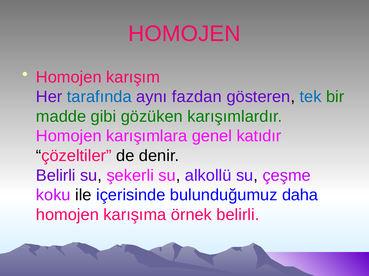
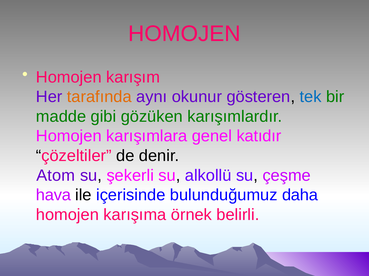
tarafında colour: blue -> orange (99, 97)
fazdan: fazdan -> okunur (197, 97)
Belirli: Belirli -> Atom (56, 176)
koku: koku -> hava (53, 196)
